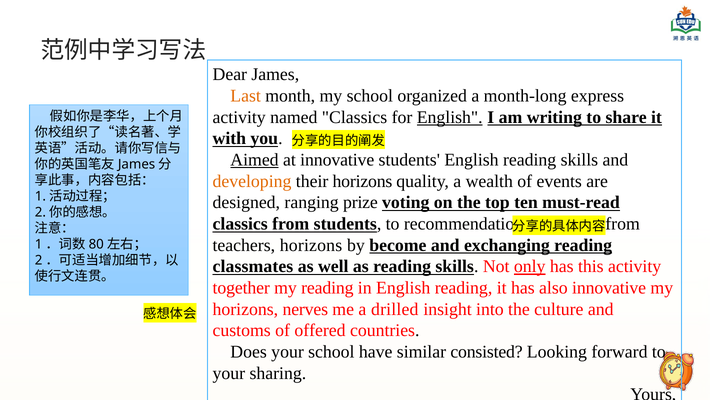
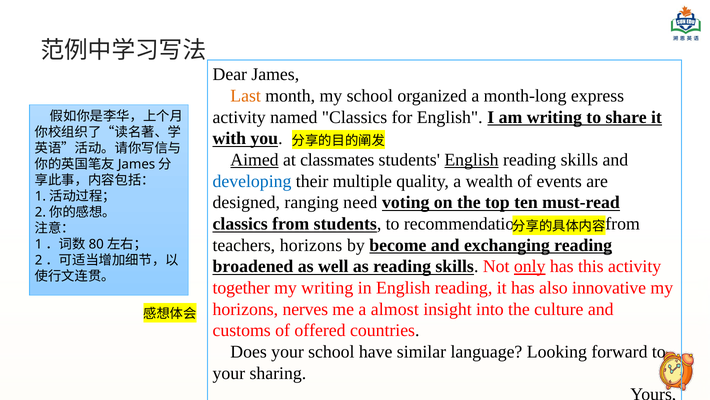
English underline: present -> none (450, 117)
at innovative: innovative -> classmates (337, 160)
English underline: none -> present (472, 160)
developing colour: orange -> blue (252, 181)
their horizons: horizons -> multiple (362, 181)
prize: prize -> need (360, 202)
classmates: classmates -> broadened (253, 266)
my reading: reading -> writing (327, 287)
drilled: drilled -> almost (395, 309)
consisted: consisted -> language (486, 351)
